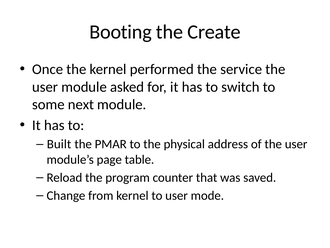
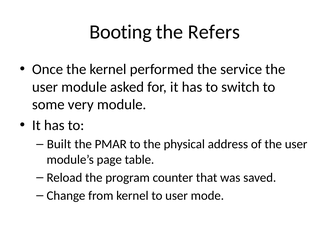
Create: Create -> Refers (214, 32)
next: next -> very (81, 104)
